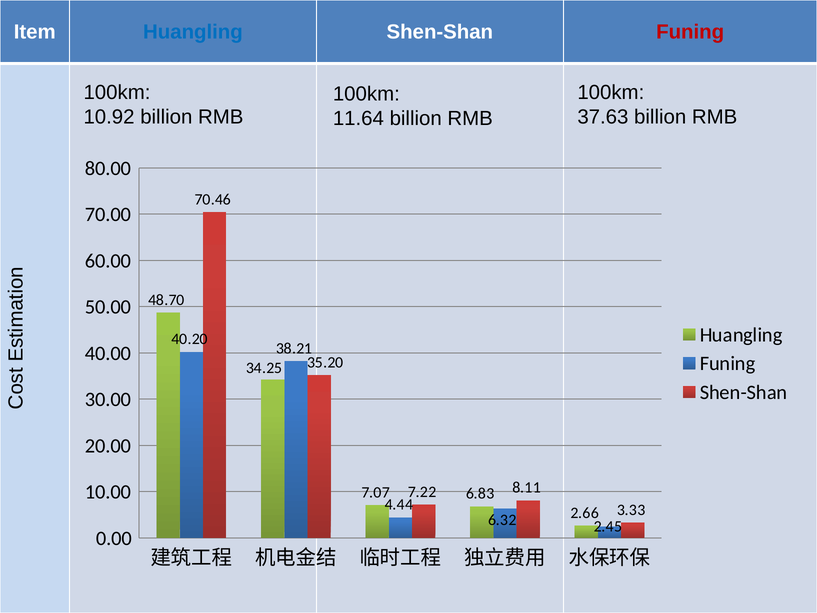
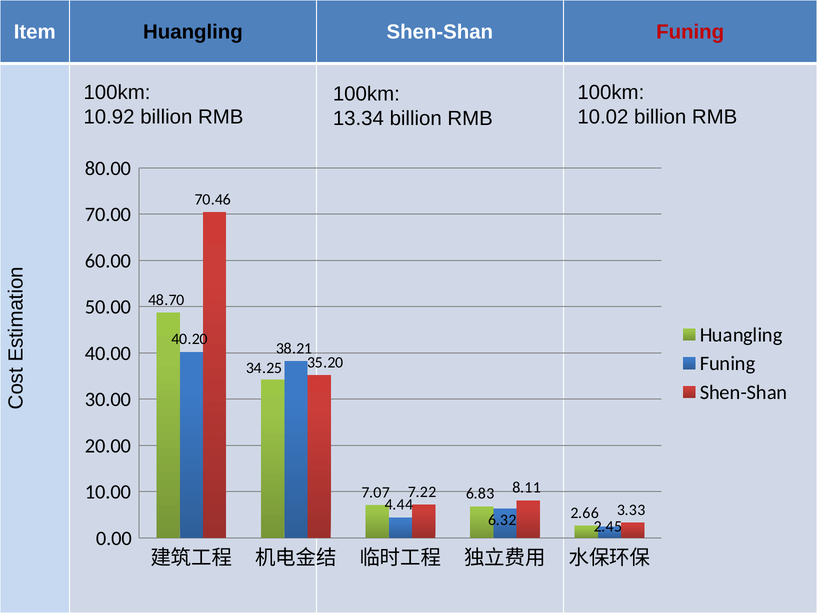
Huangling colour: blue -> black (193, 32)
37.63: 37.63 -> 10.02 (603, 117)
11.64: 11.64 -> 13.34 (358, 119)
